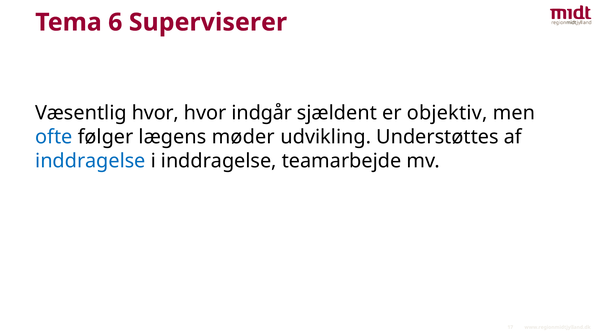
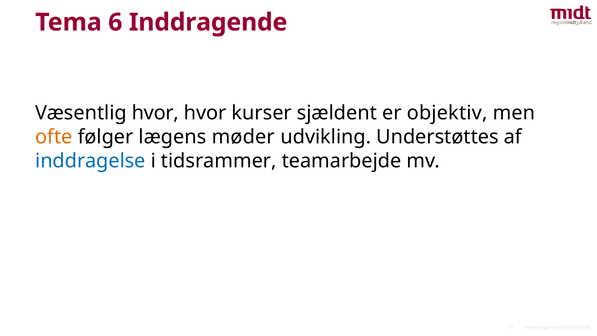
Superviserer: Superviserer -> Inddragende (208, 22)
indgår: indgår -> kurser (262, 113)
ofte colour: blue -> orange (54, 137)
i inddragelse: inddragelse -> tidsrammer (219, 161)
